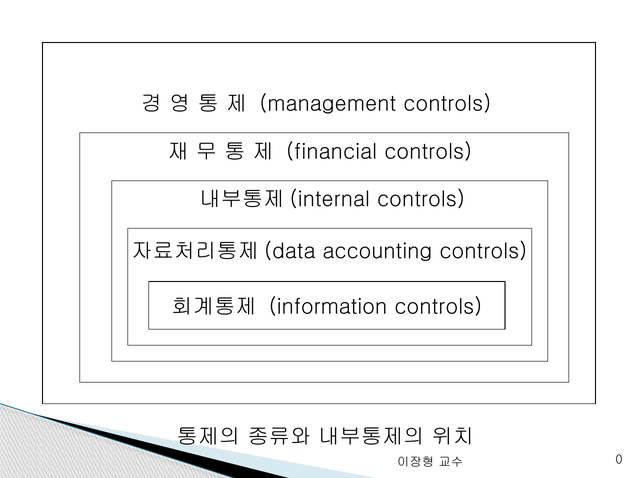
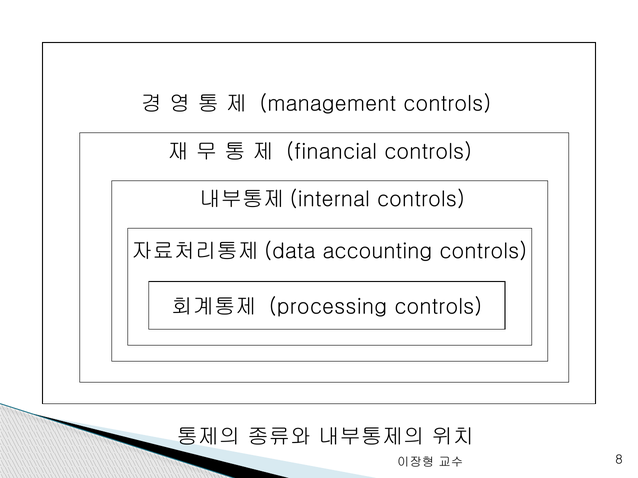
information: information -> processing (328, 307)
0: 0 -> 8 (619, 460)
